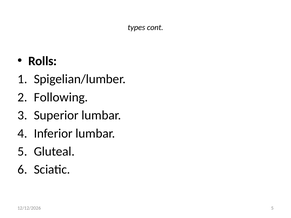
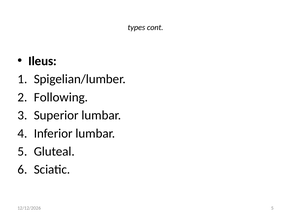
Rolls: Rolls -> Ileus (43, 61)
